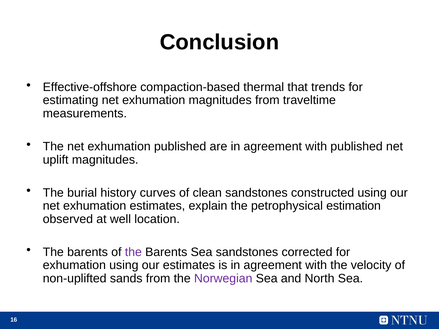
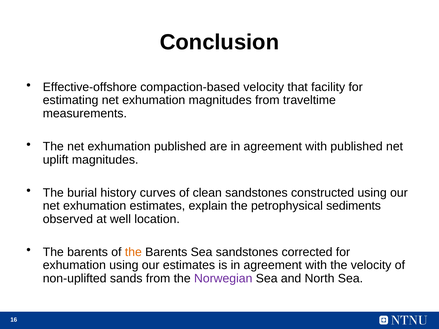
compaction-based thermal: thermal -> velocity (264, 87)
trends: trends -> facility (328, 87)
estimation: estimation -> sediments (354, 206)
the colour: purple -> orange (133, 252)
